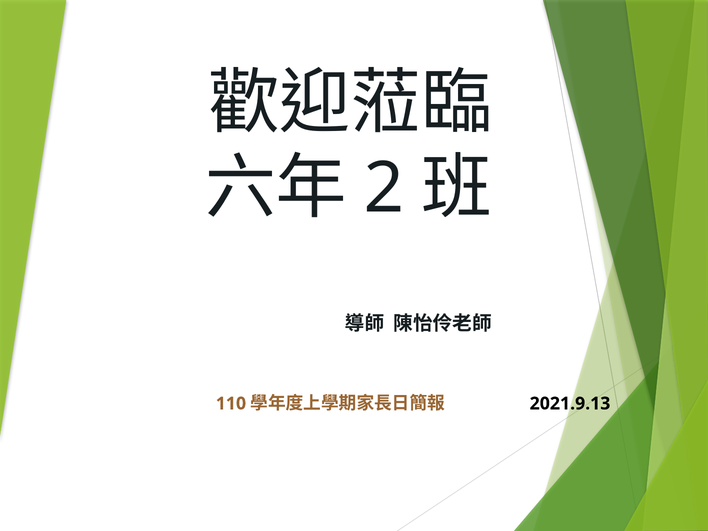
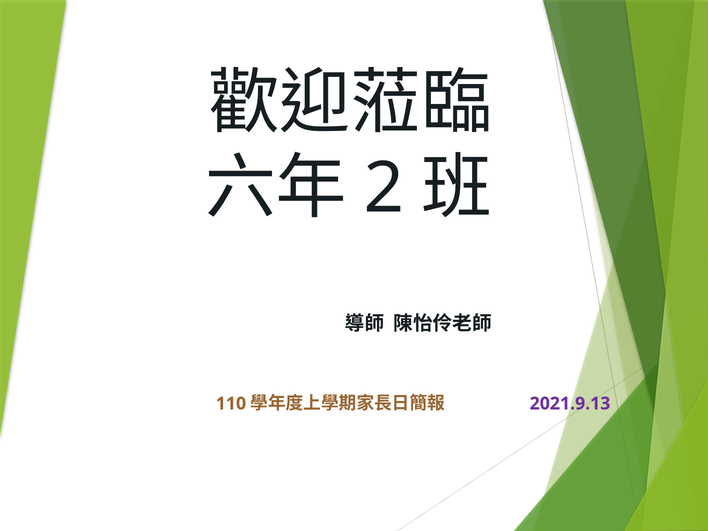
2021.9.13 colour: black -> purple (570, 404)
